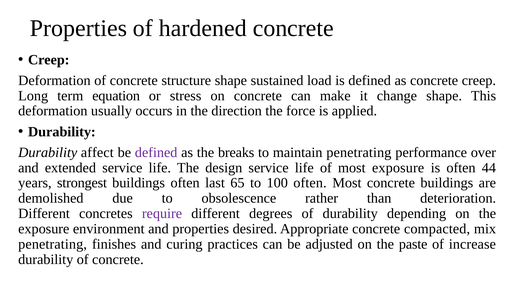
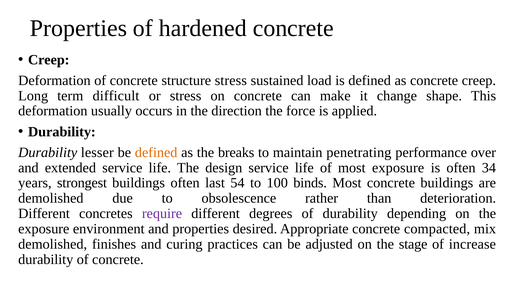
structure shape: shape -> stress (231, 80)
equation: equation -> difficult (116, 96)
affect: affect -> lesser (97, 153)
defined colour: purple -> orange (156, 153)
44: 44 -> 34 (489, 168)
65: 65 -> 54 (237, 183)
100 often: often -> binds (310, 183)
penetrating: penetrating -> demolished (53, 244)
paste: paste -> stage (413, 244)
